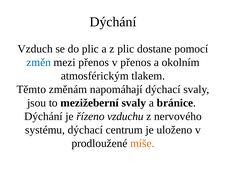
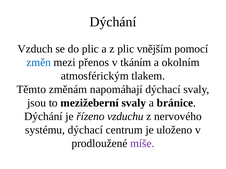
dostane: dostane -> vnějším (154, 49)
v přenos: přenos -> tkáním (136, 62)
míše colour: orange -> purple (142, 144)
